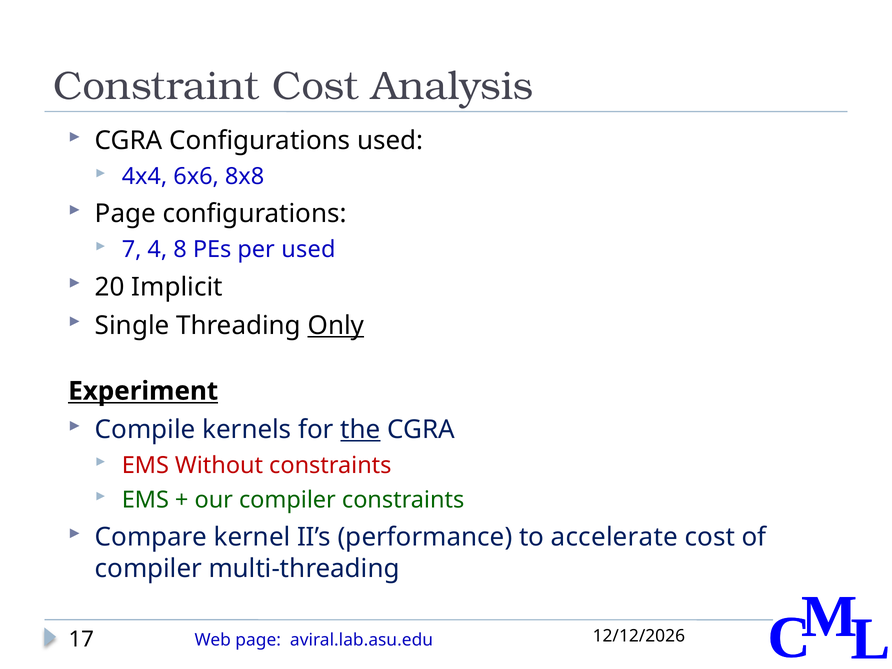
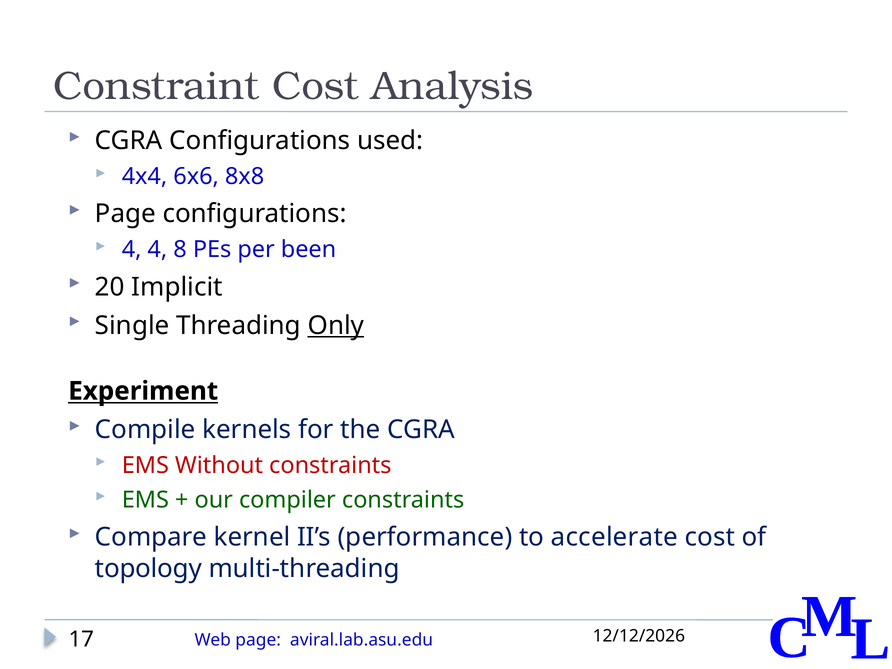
7: 7 -> 4 (132, 250)
per used: used -> been (309, 250)
the underline: present -> none (360, 430)
compiler: compiler -> topology (149, 568)
